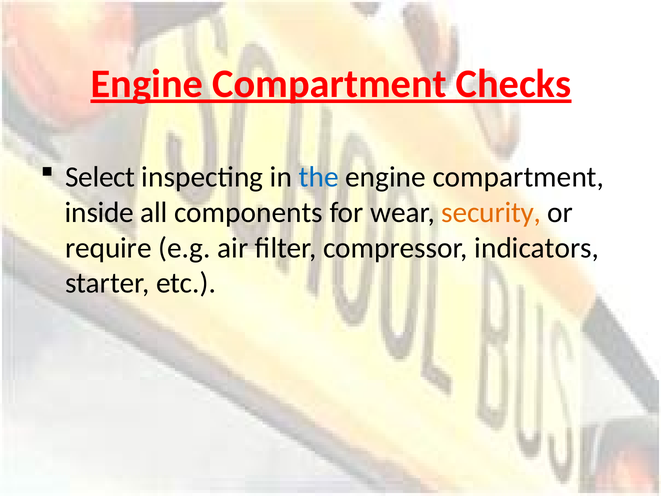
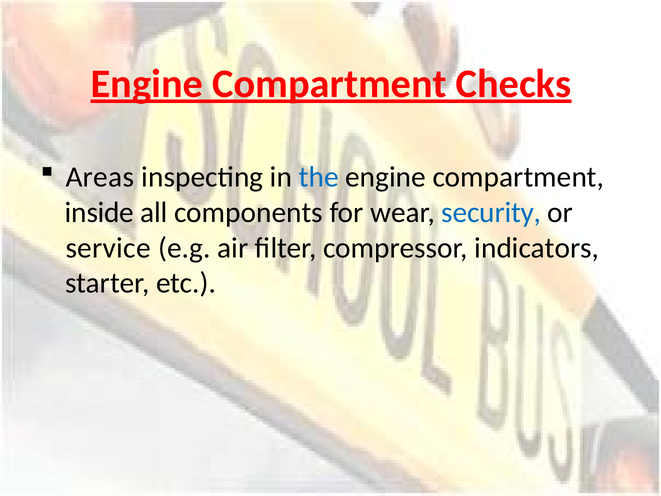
Select: Select -> Areas (100, 177)
security colour: orange -> blue (491, 212)
require: require -> service (108, 248)
